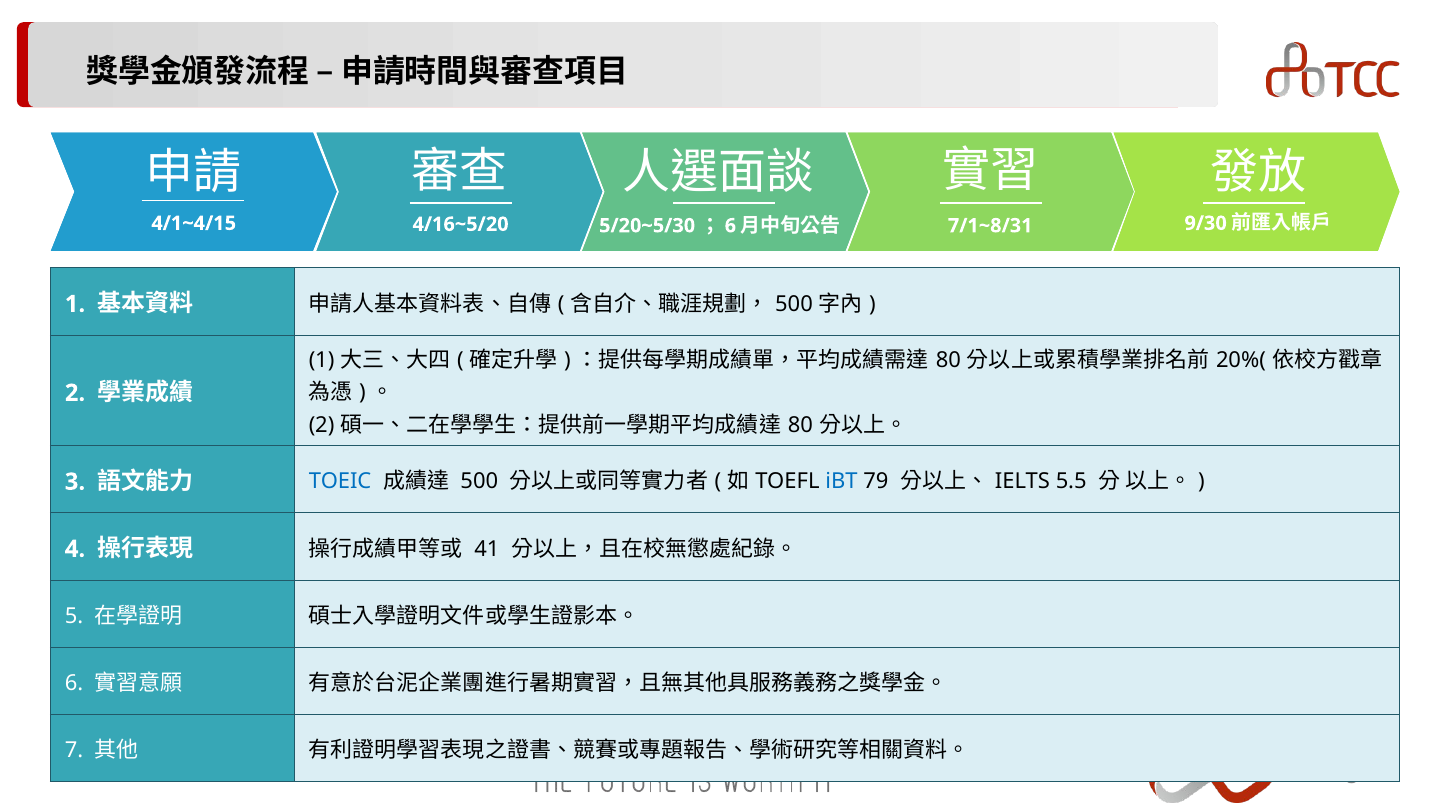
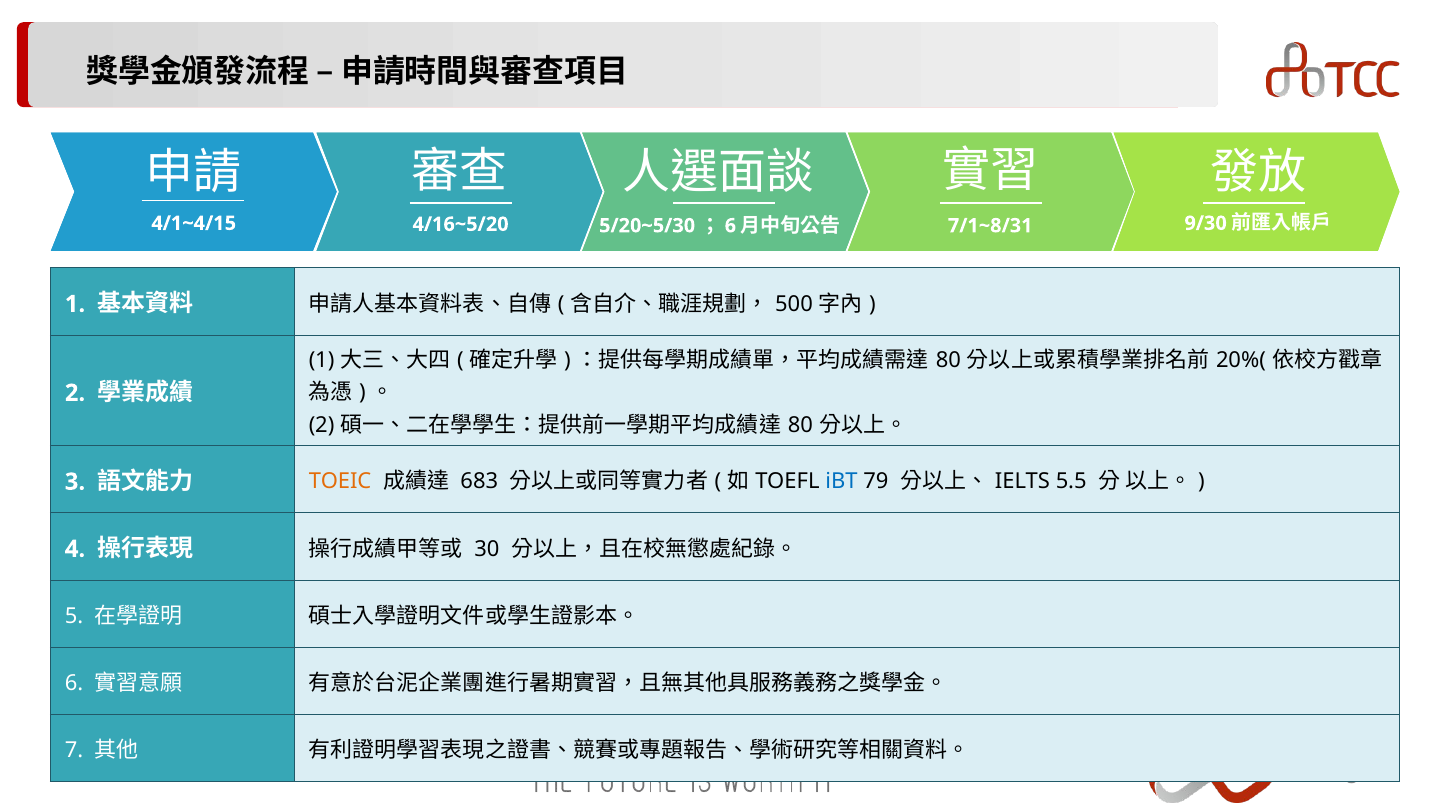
TOEIC colour: blue -> orange (340, 482)
500: 500 -> 683 (479, 482)
41: 41 -> 30 (487, 549)
